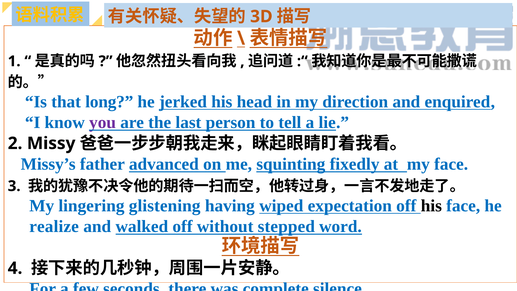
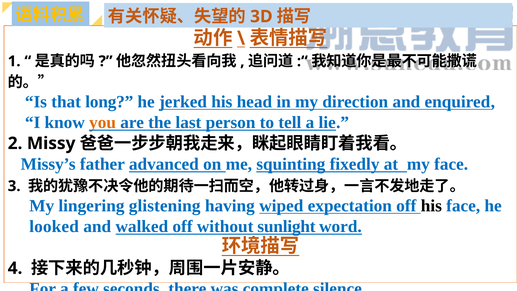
you colour: purple -> orange (103, 122)
realize: realize -> looked (54, 226)
stepped: stepped -> sunlight (286, 226)
